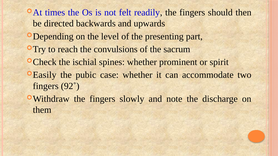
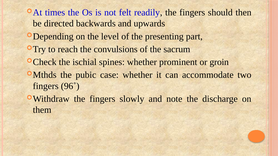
spirit: spirit -> groin (219, 62)
Easily: Easily -> Mthds (45, 75)
92˚: 92˚ -> 96˚ (70, 86)
